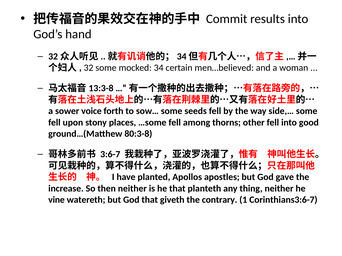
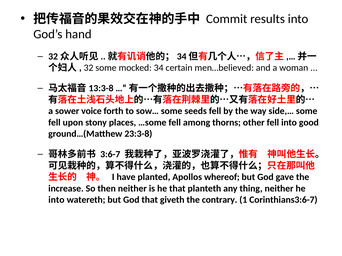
80:3-8: 80:3-8 -> 23:3-8 (138, 134)
apostles: apostles -> whereof (222, 177)
vine: vine -> into (56, 200)
